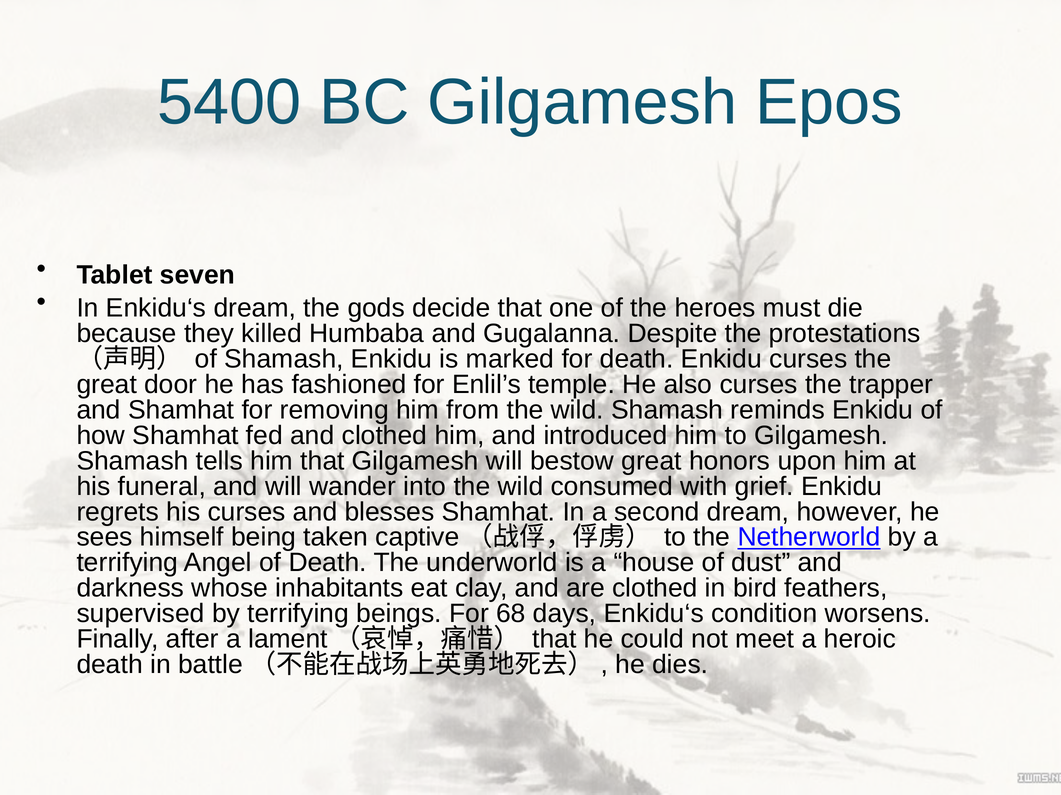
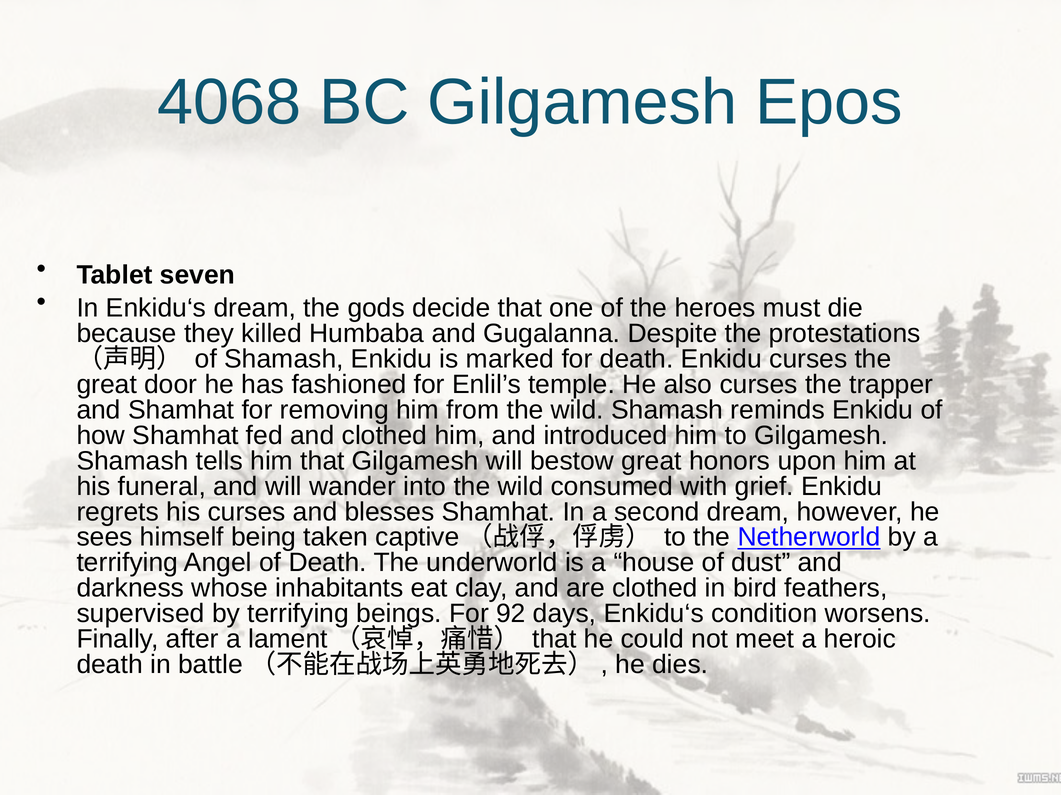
5400: 5400 -> 4068 (229, 103)
68: 68 -> 92 (511, 614)
